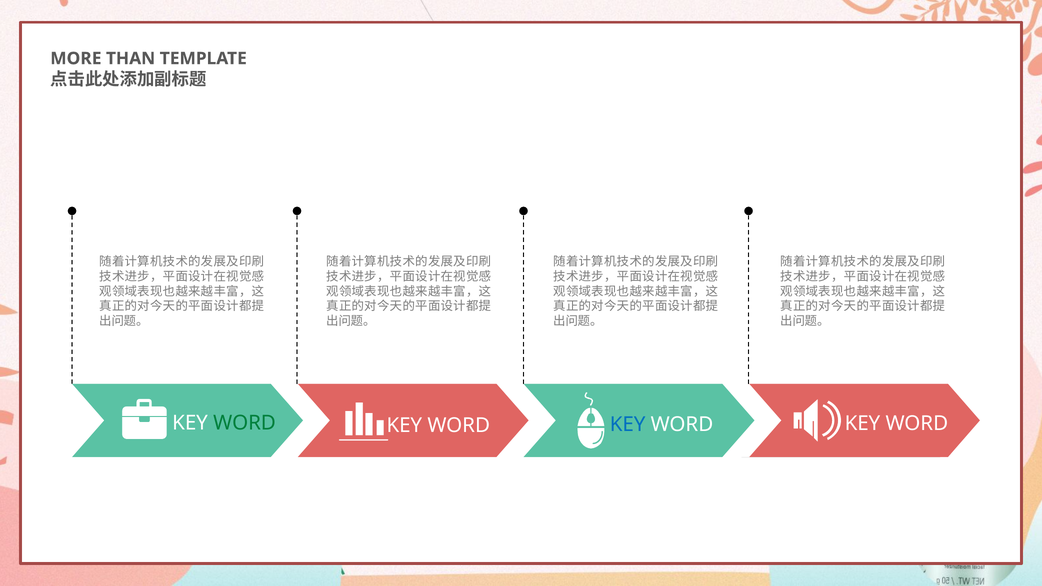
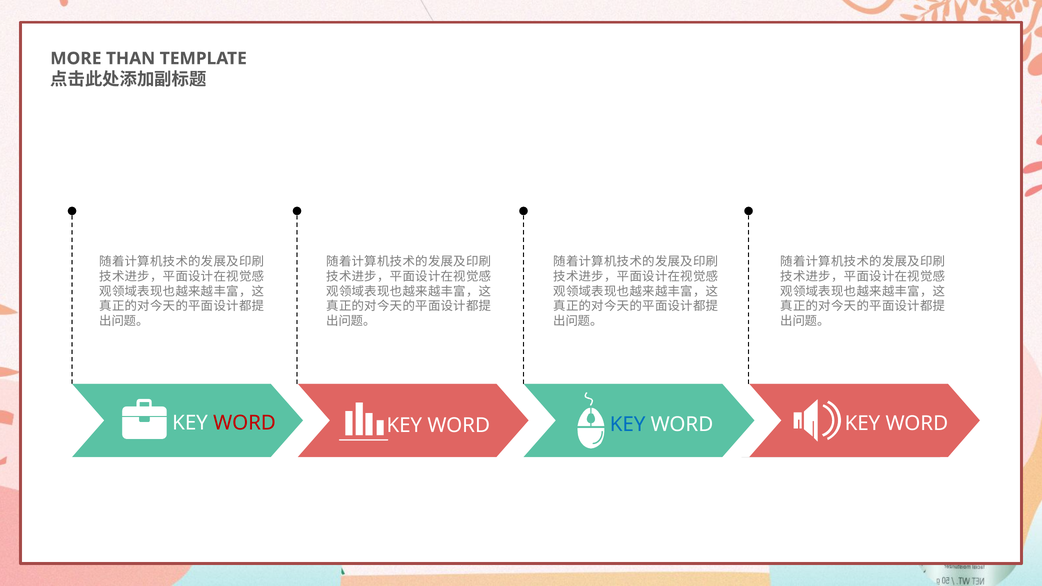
WORD colour: green -> red (245, 423)
